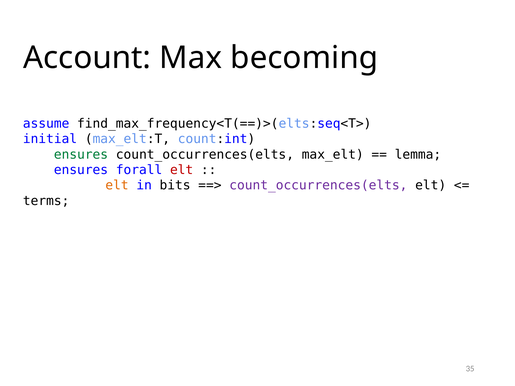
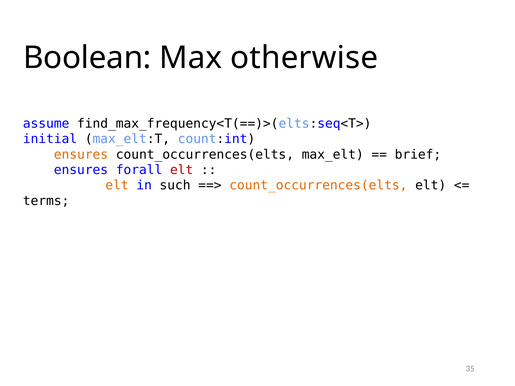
Account: Account -> Boolean (87, 58)
becoming: becoming -> otherwise (304, 58)
ensures colour: green -> orange (81, 155)
lemma: lemma -> brief (418, 155)
bits: bits -> such (175, 185)
count_occurrences(elts colour: purple -> orange (318, 185)
